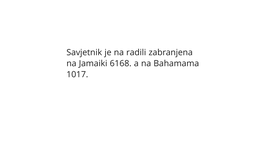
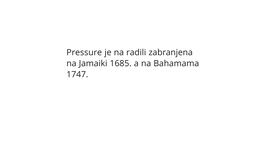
Savjetnik: Savjetnik -> Pressure (84, 52)
6168: 6168 -> 1685 (121, 63)
1017: 1017 -> 1747 (77, 74)
